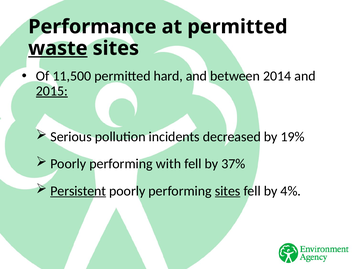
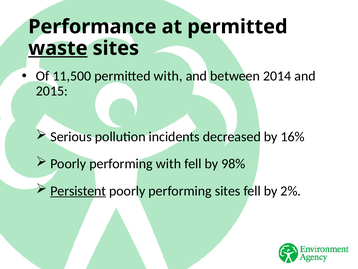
permitted hard: hard -> with (168, 76)
2015 underline: present -> none (52, 91)
19%: 19% -> 16% (293, 137)
37%: 37% -> 98% (233, 164)
sites underline: present -> none (228, 191)
4%: 4% -> 2% (291, 191)
